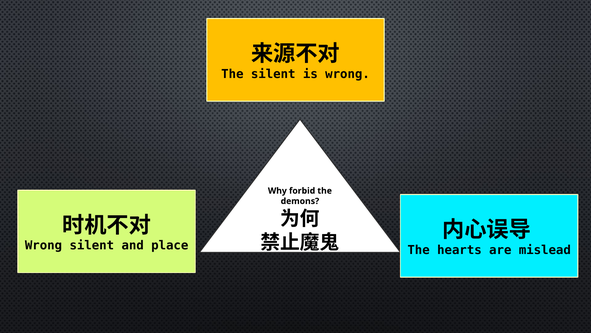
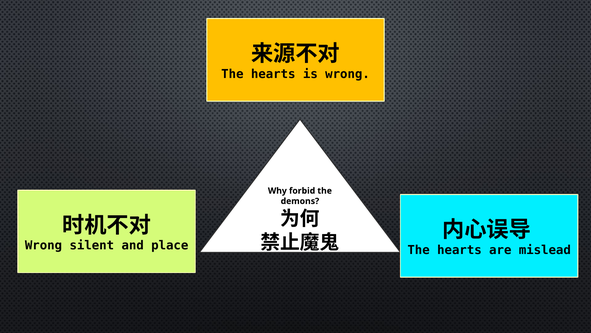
silent: silent -> hearts (273, 74)
